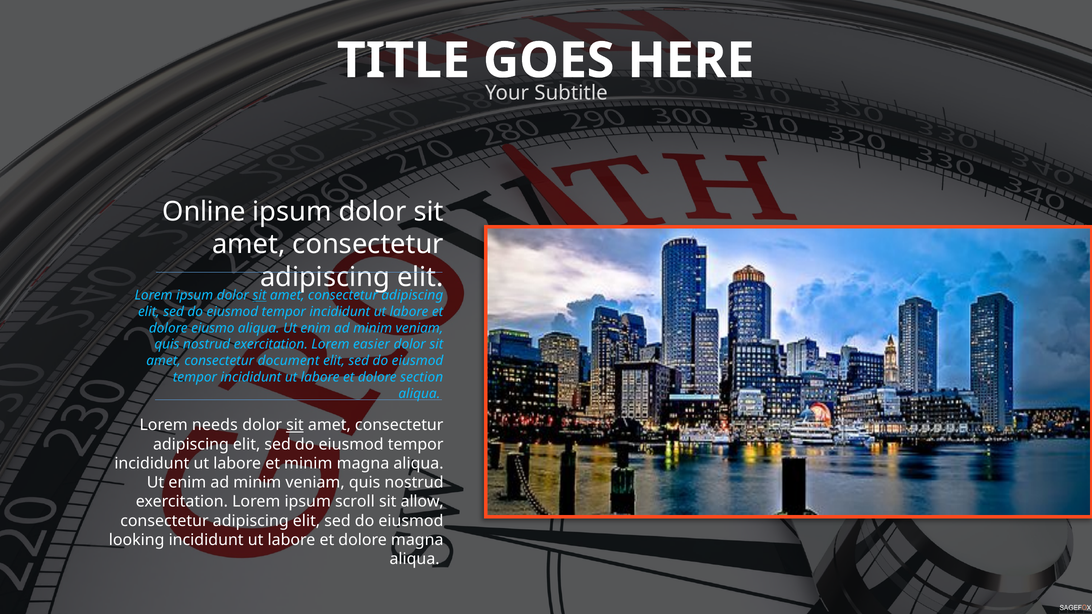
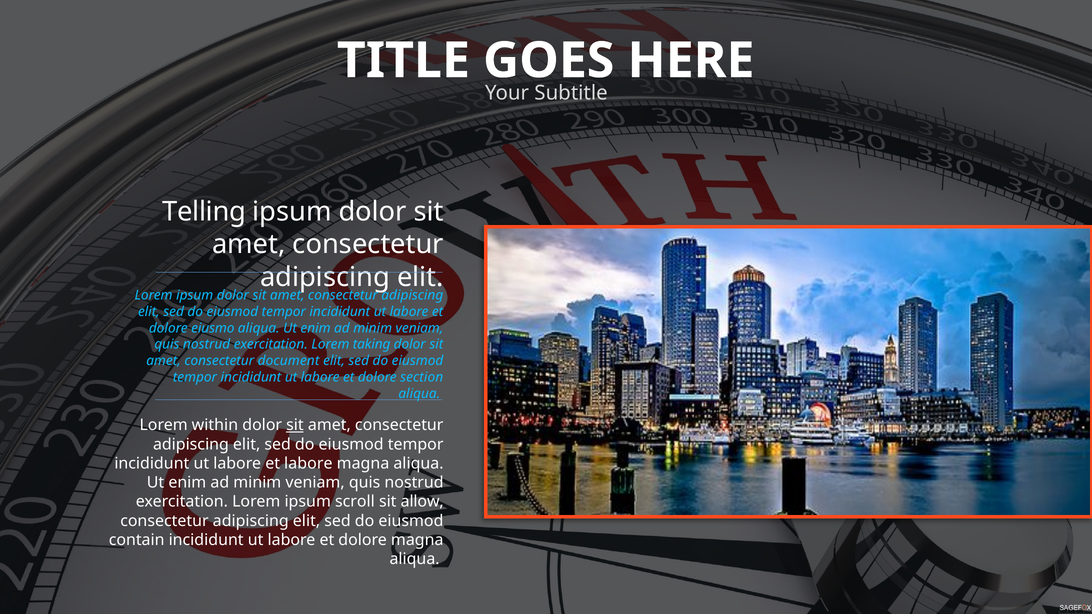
Online: Online -> Telling (204, 212)
sit underline: present -> none (259, 295)
easier: easier -> taking (372, 345)
needs: needs -> within (215, 425)
et minim: minim -> labore (308, 464)
looking: looking -> contain (137, 540)
